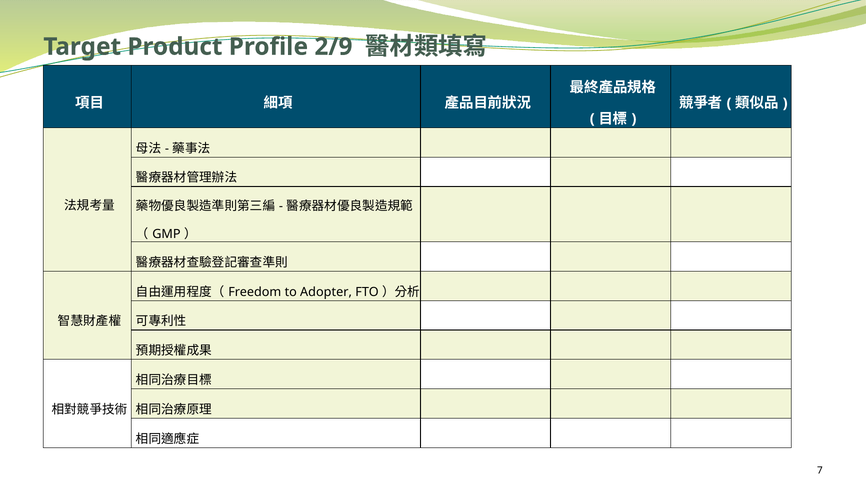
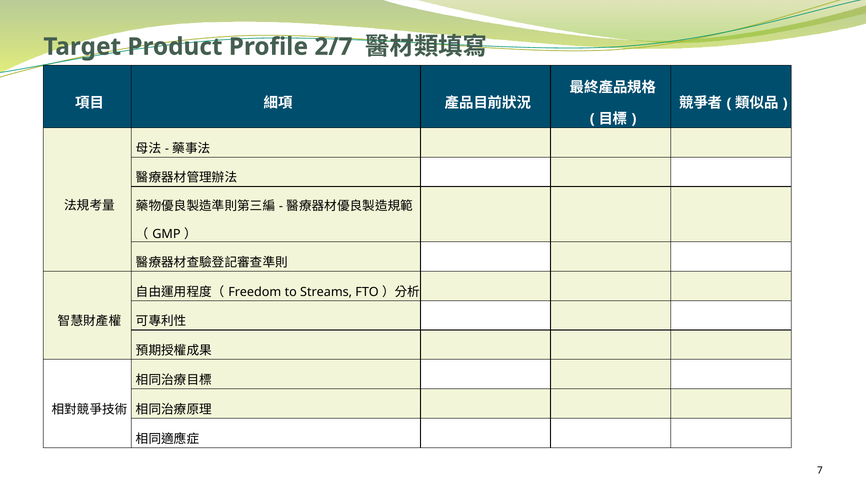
2/9: 2/9 -> 2/7 (333, 47)
Adopter: Adopter -> Streams (326, 292)
